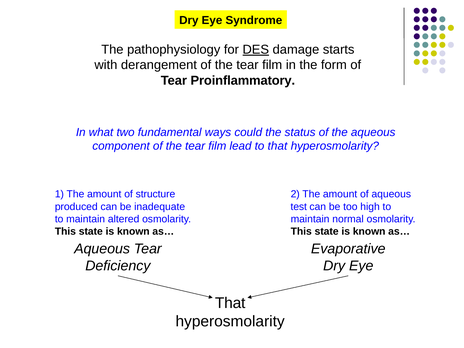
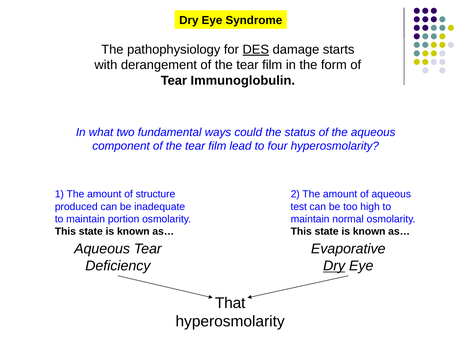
Proinflammatory: Proinflammatory -> Immunoglobulin (243, 81)
to that: that -> four (278, 146)
altered: altered -> portion (124, 219)
Dry underline: none -> present (334, 266)
